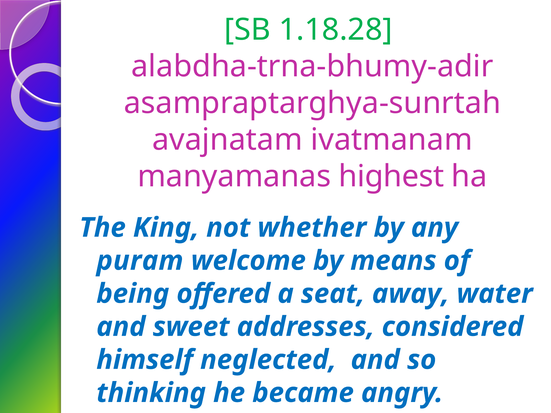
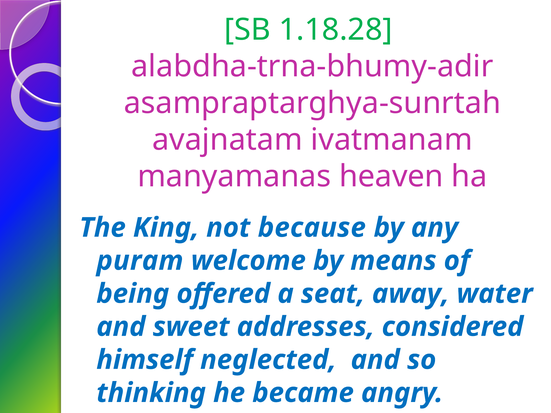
highest: highest -> heaven (391, 177)
whether: whether -> because (312, 228)
